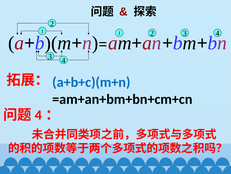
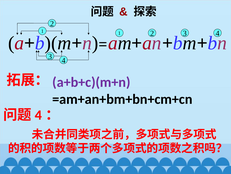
a+b+c)(m+n colour: blue -> purple (91, 82)
